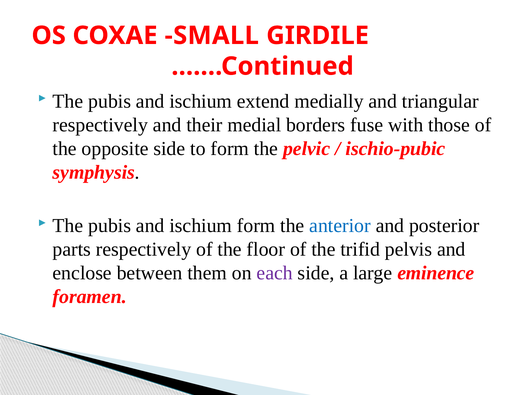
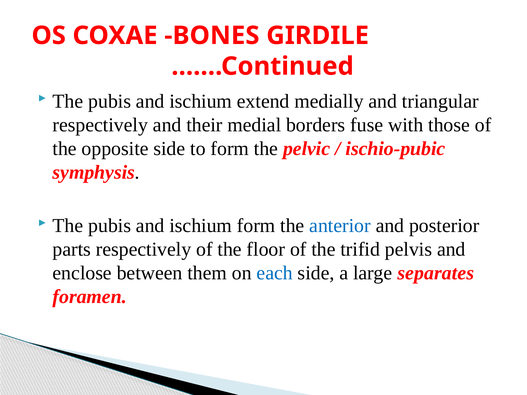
SMALL: SMALL -> BONES (212, 36)
each colour: purple -> blue (275, 273)
eminence: eminence -> separates (436, 273)
